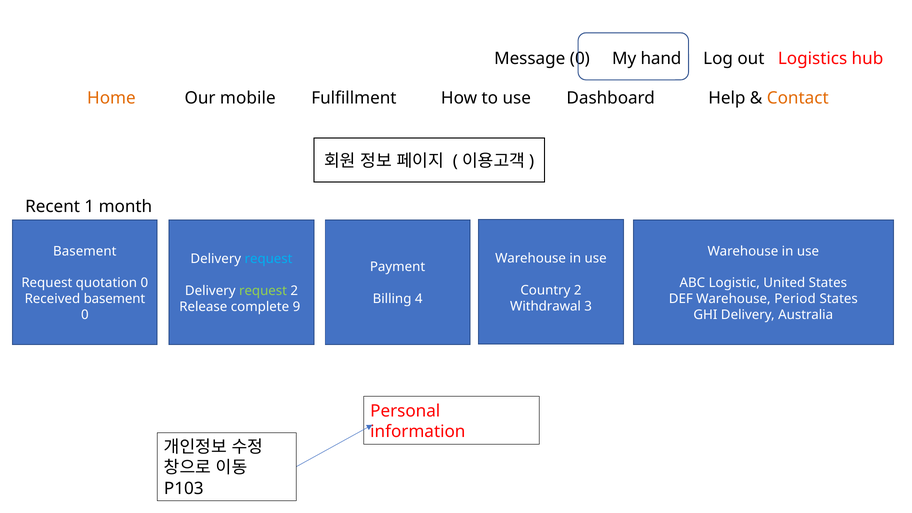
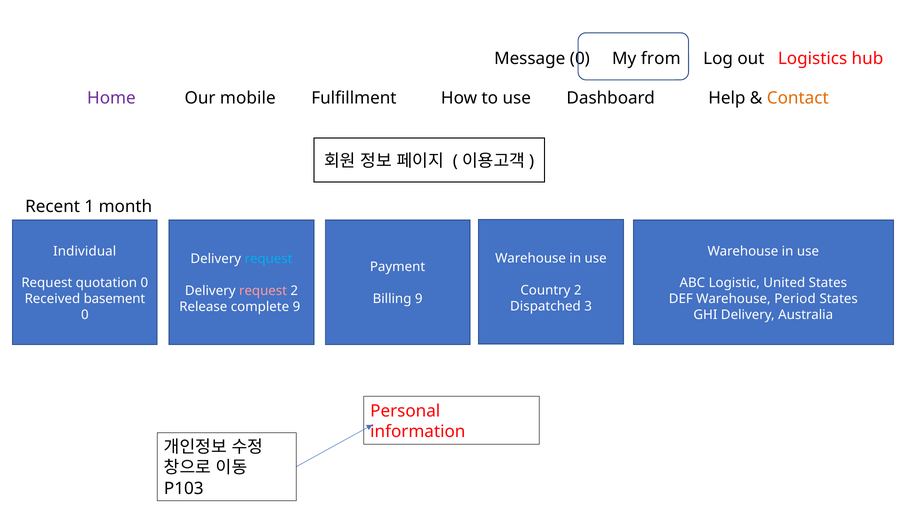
hand: hand -> from (661, 59)
Home colour: orange -> purple (111, 98)
Basement: Basement -> Individual (85, 251)
request colour: light green -> pink (263, 291)
Billing 4: 4 -> 9 (419, 299)
Withdrawal: Withdrawal -> Dispatched (545, 306)
